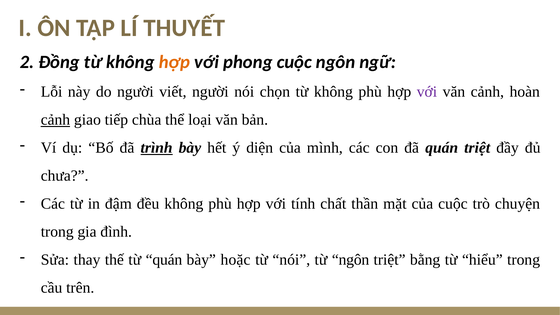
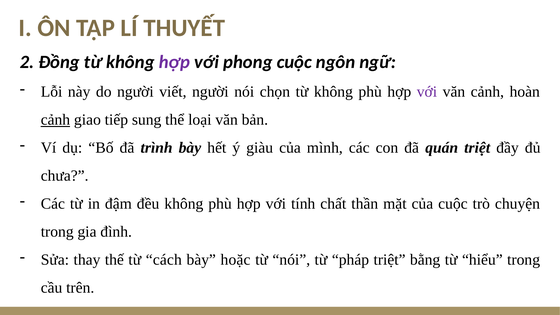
hợp colour: orange -> purple (174, 62)
chùa: chùa -> sung (147, 120)
trình underline: present -> none (157, 148)
diện: diện -> giàu (260, 148)
từ quán: quán -> cách (164, 260)
từ ngôn: ngôn -> pháp (350, 260)
